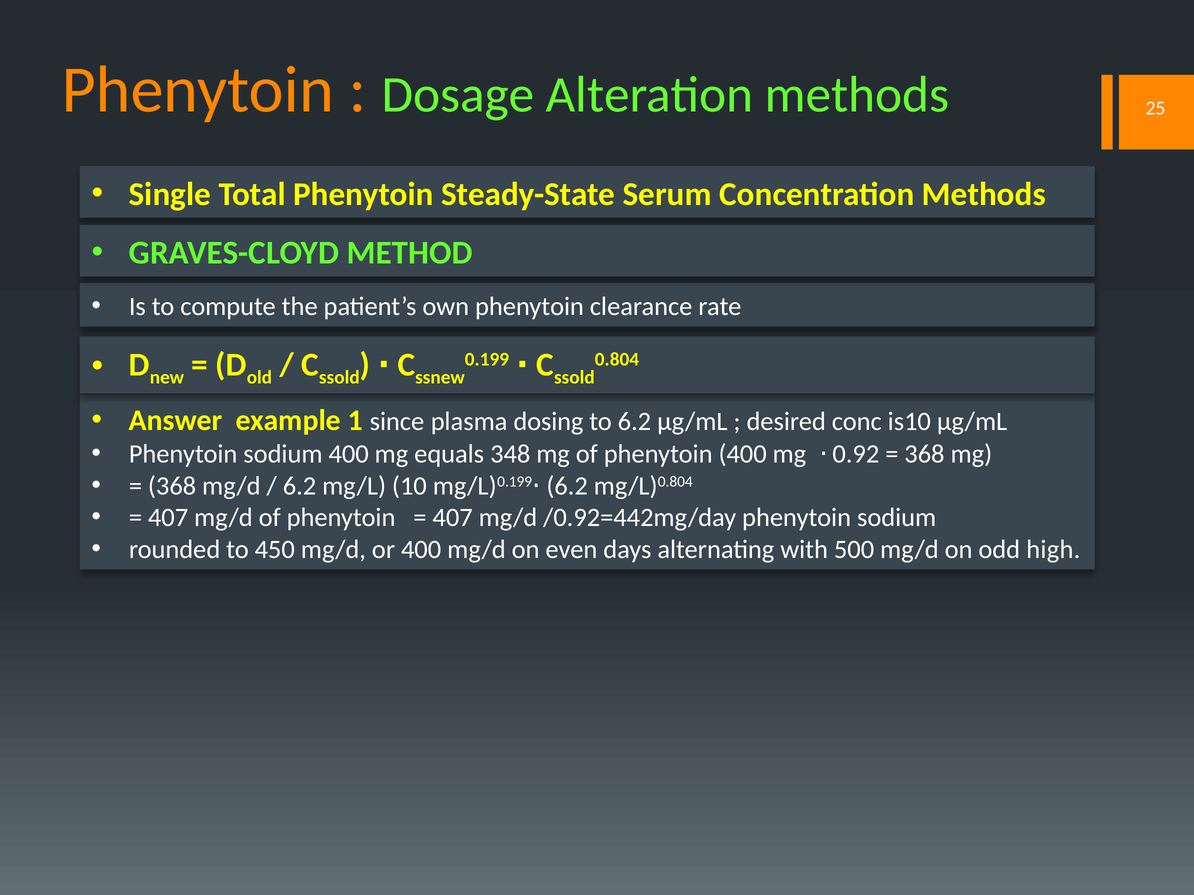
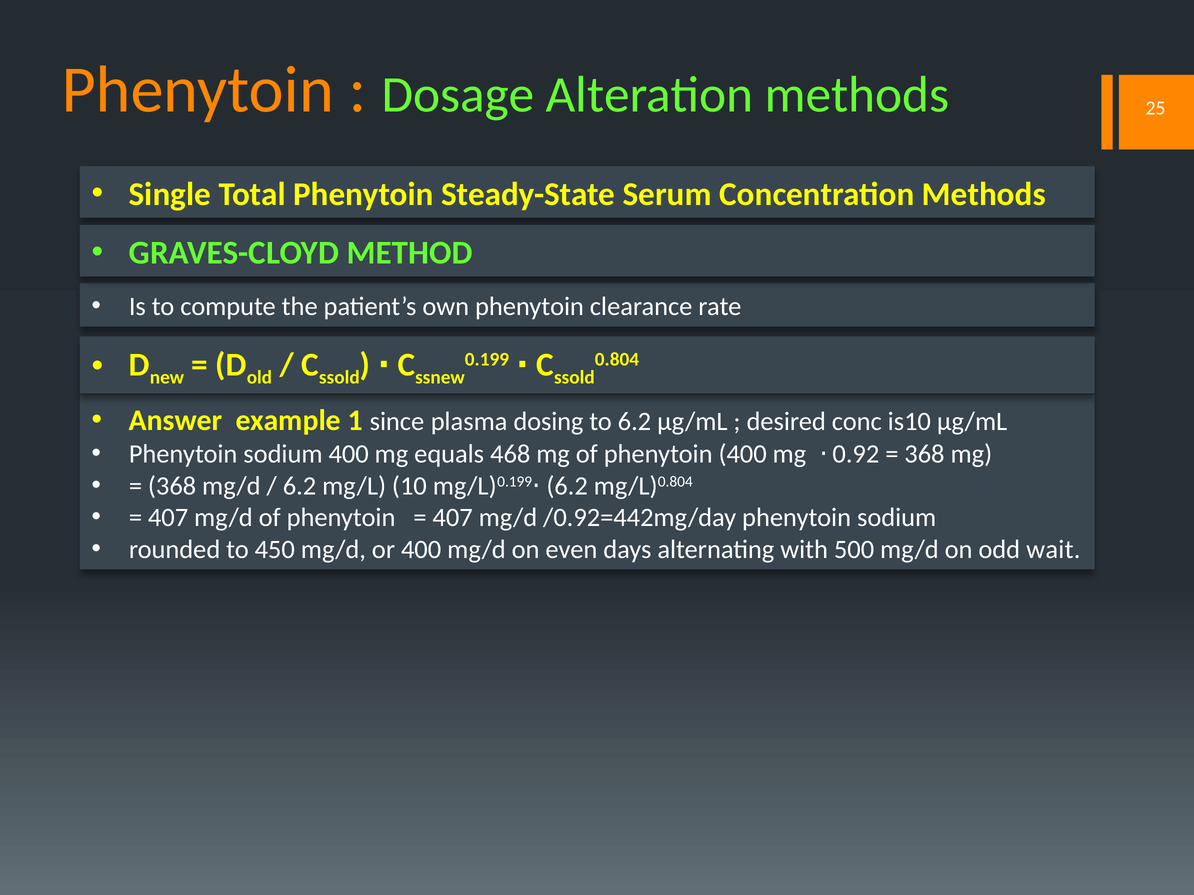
348: 348 -> 468 (510, 454)
high: high -> wait (1053, 550)
